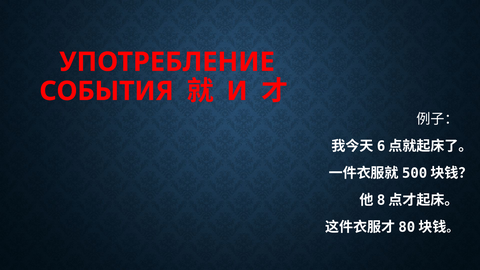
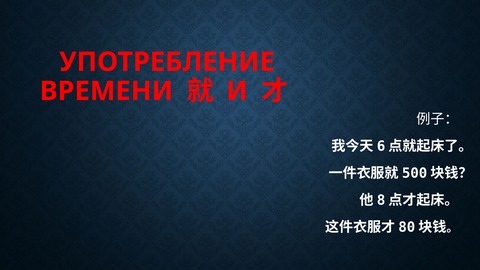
СОБЫТИЯ: СОБЫТИЯ -> ВРЕМЕНИ (106, 91)
